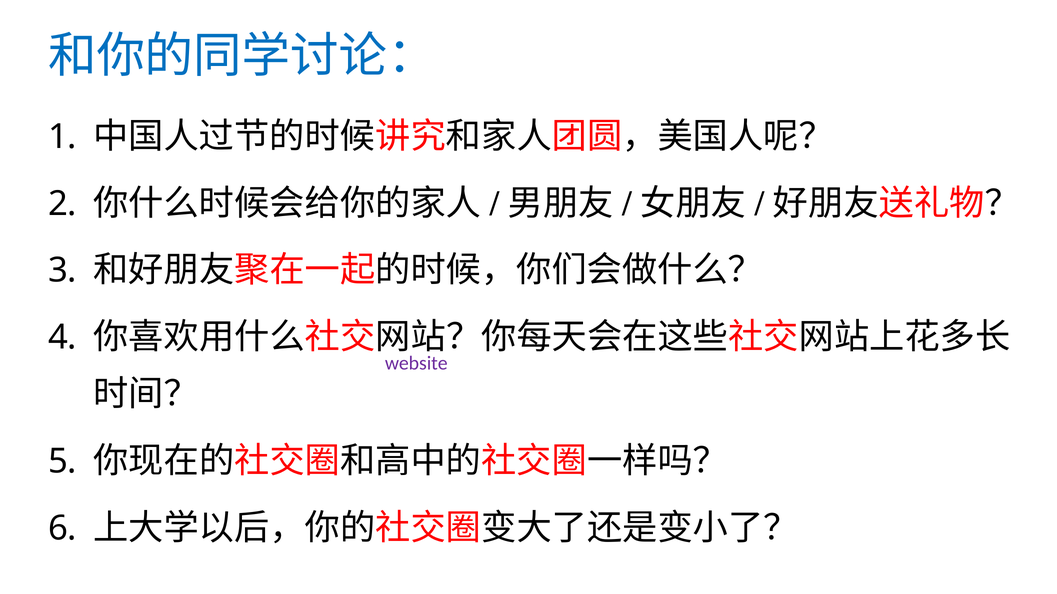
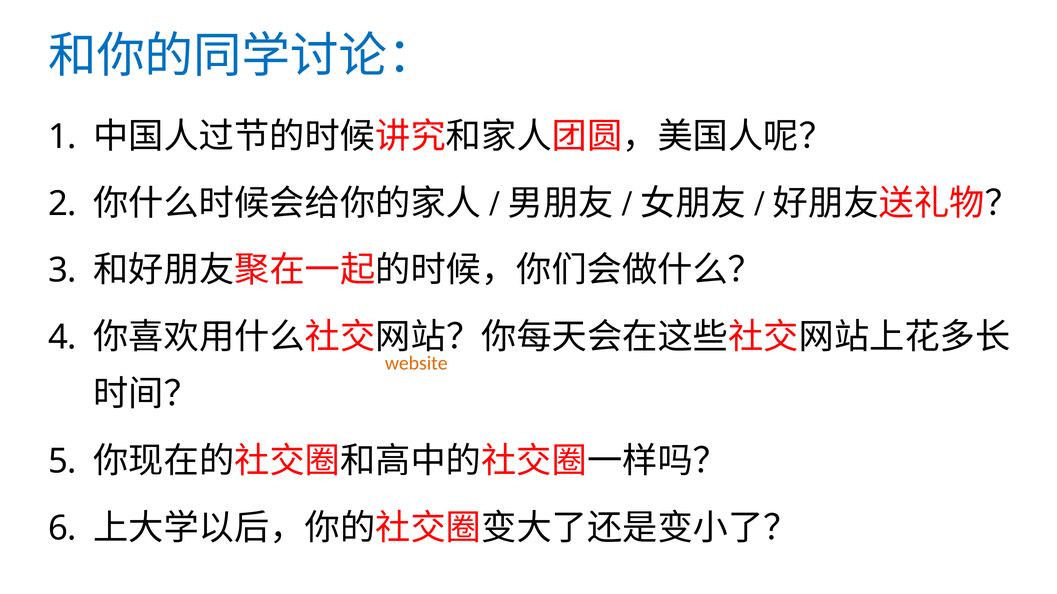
website colour: purple -> orange (416, 364)
